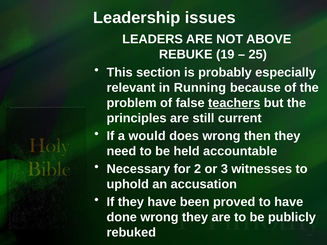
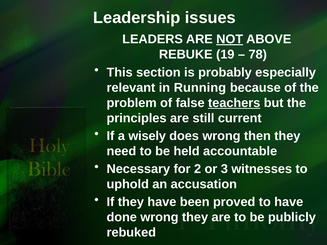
NOT underline: none -> present (230, 39)
25: 25 -> 78 (258, 55)
would: would -> wisely (147, 136)
